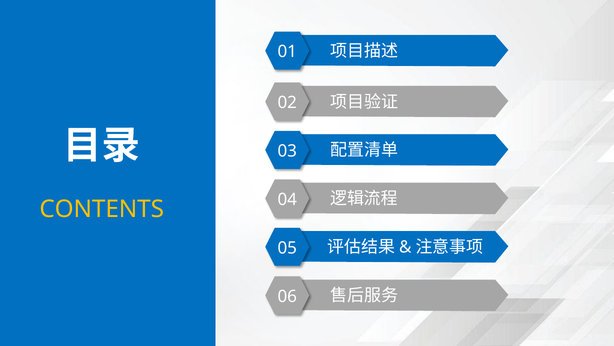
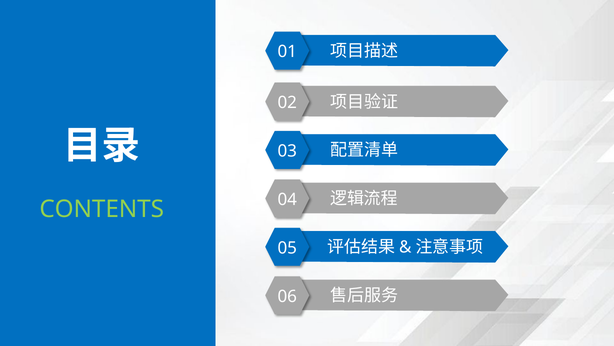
CONTENTS colour: yellow -> light green (102, 209)
